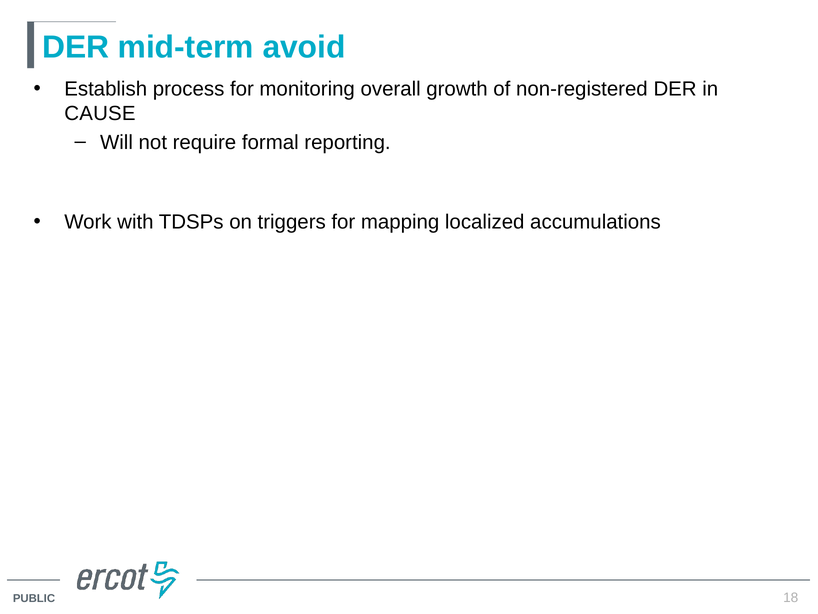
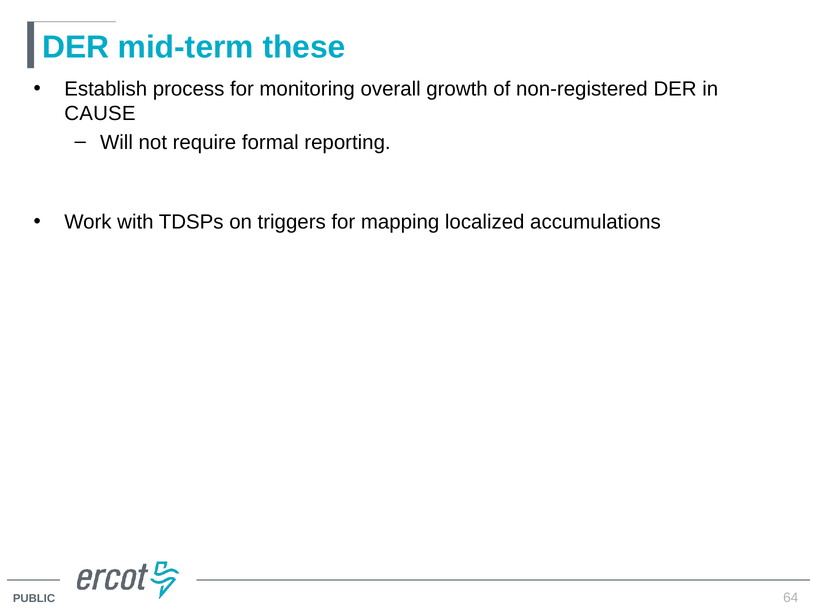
avoid: avoid -> these (304, 47)
18: 18 -> 64 (791, 597)
